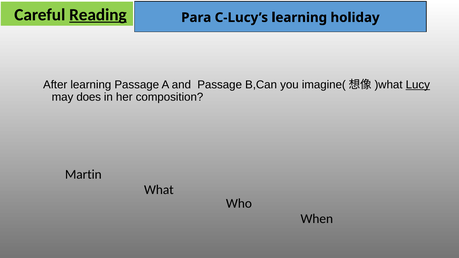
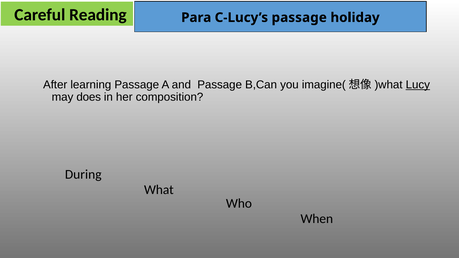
Reading underline: present -> none (98, 15)
C-Lucy’s learning: learning -> passage (299, 18)
Martin: Martin -> During (83, 175)
